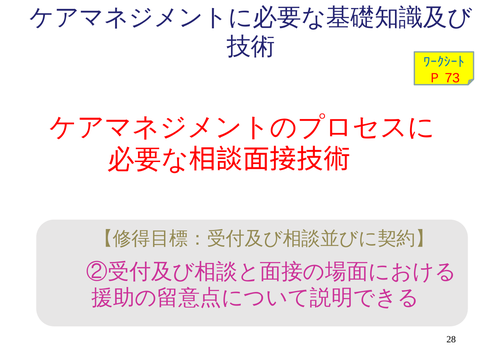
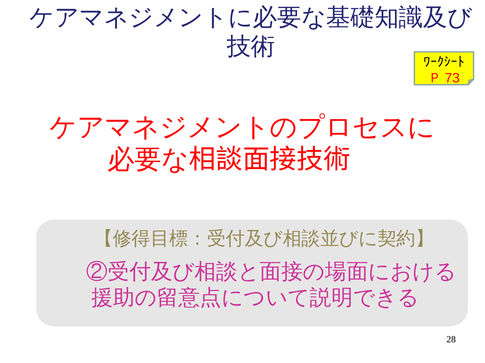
ﾜｰｸｼｰﾄ colour: blue -> black (444, 62)
